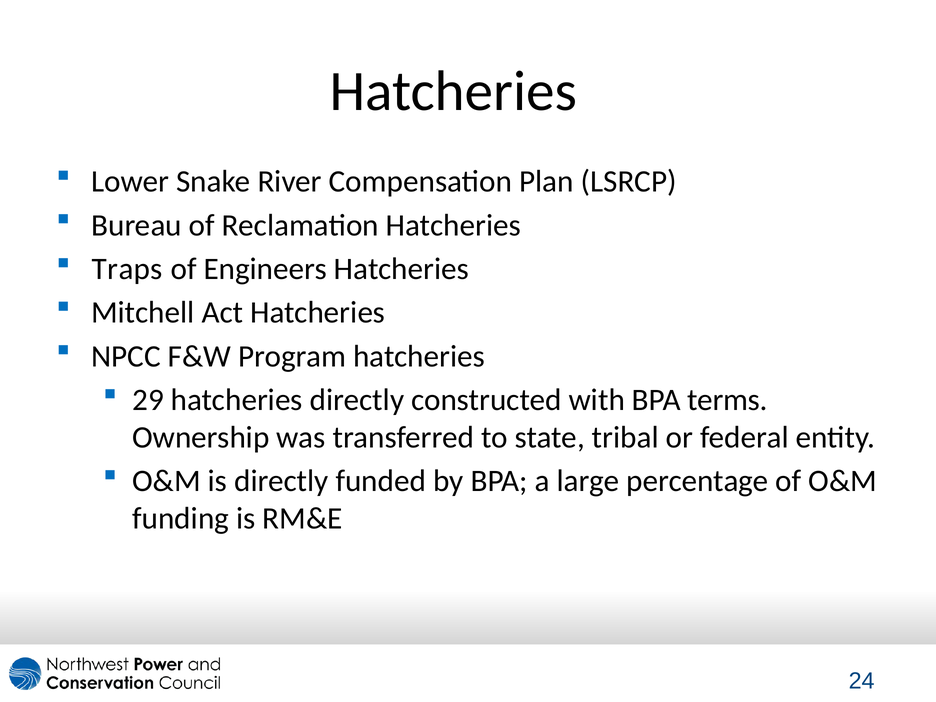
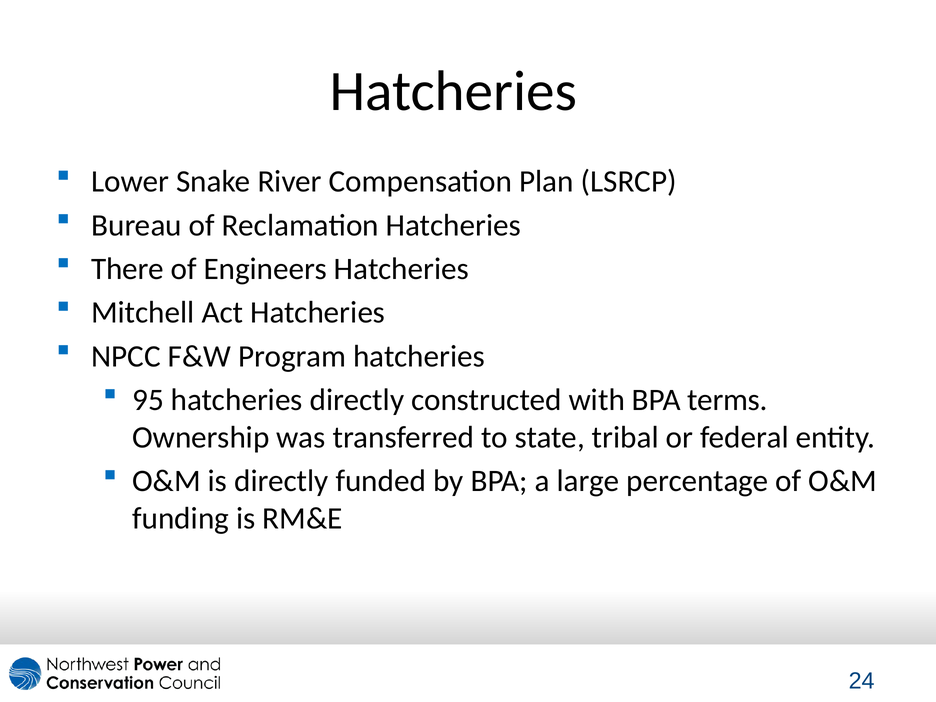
Traps: Traps -> There (128, 269)
29: 29 -> 95 (148, 400)
